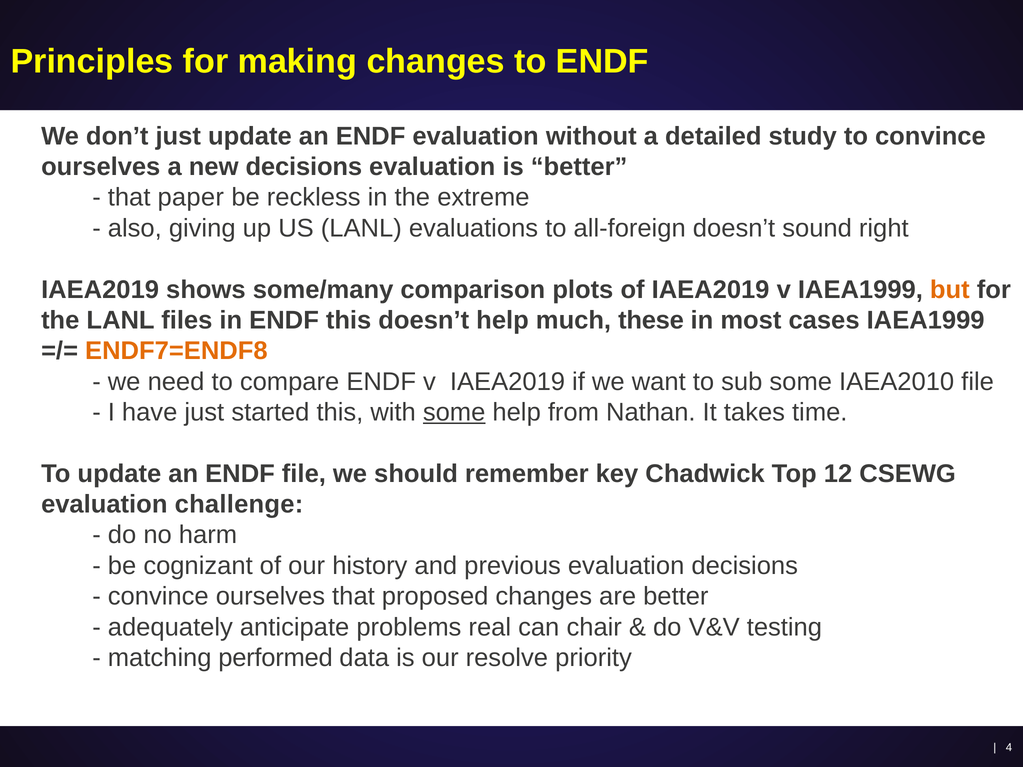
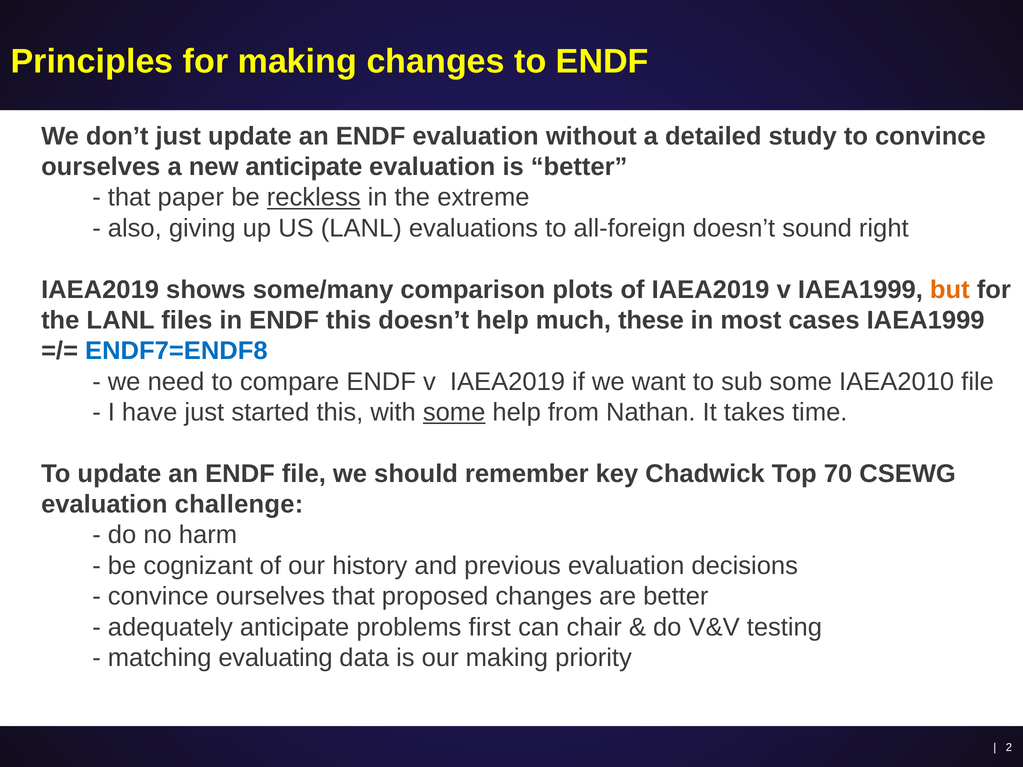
new decisions: decisions -> anticipate (304, 167)
reckless underline: none -> present (314, 198)
ENDF7=ENDF8 colour: orange -> blue (176, 351)
12: 12 -> 70 (838, 474)
real: real -> first (490, 627)
performed: performed -> evaluating (276, 658)
our resolve: resolve -> making (507, 658)
4: 4 -> 2 (1009, 748)
